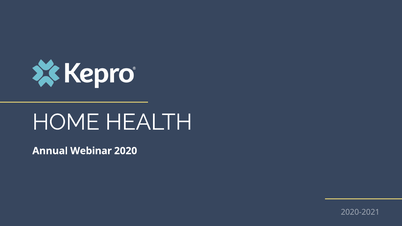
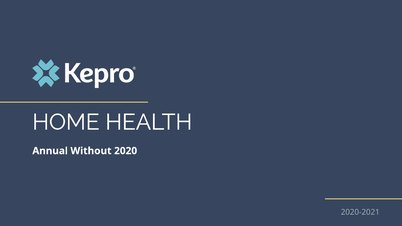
Webinar: Webinar -> Without (91, 151)
